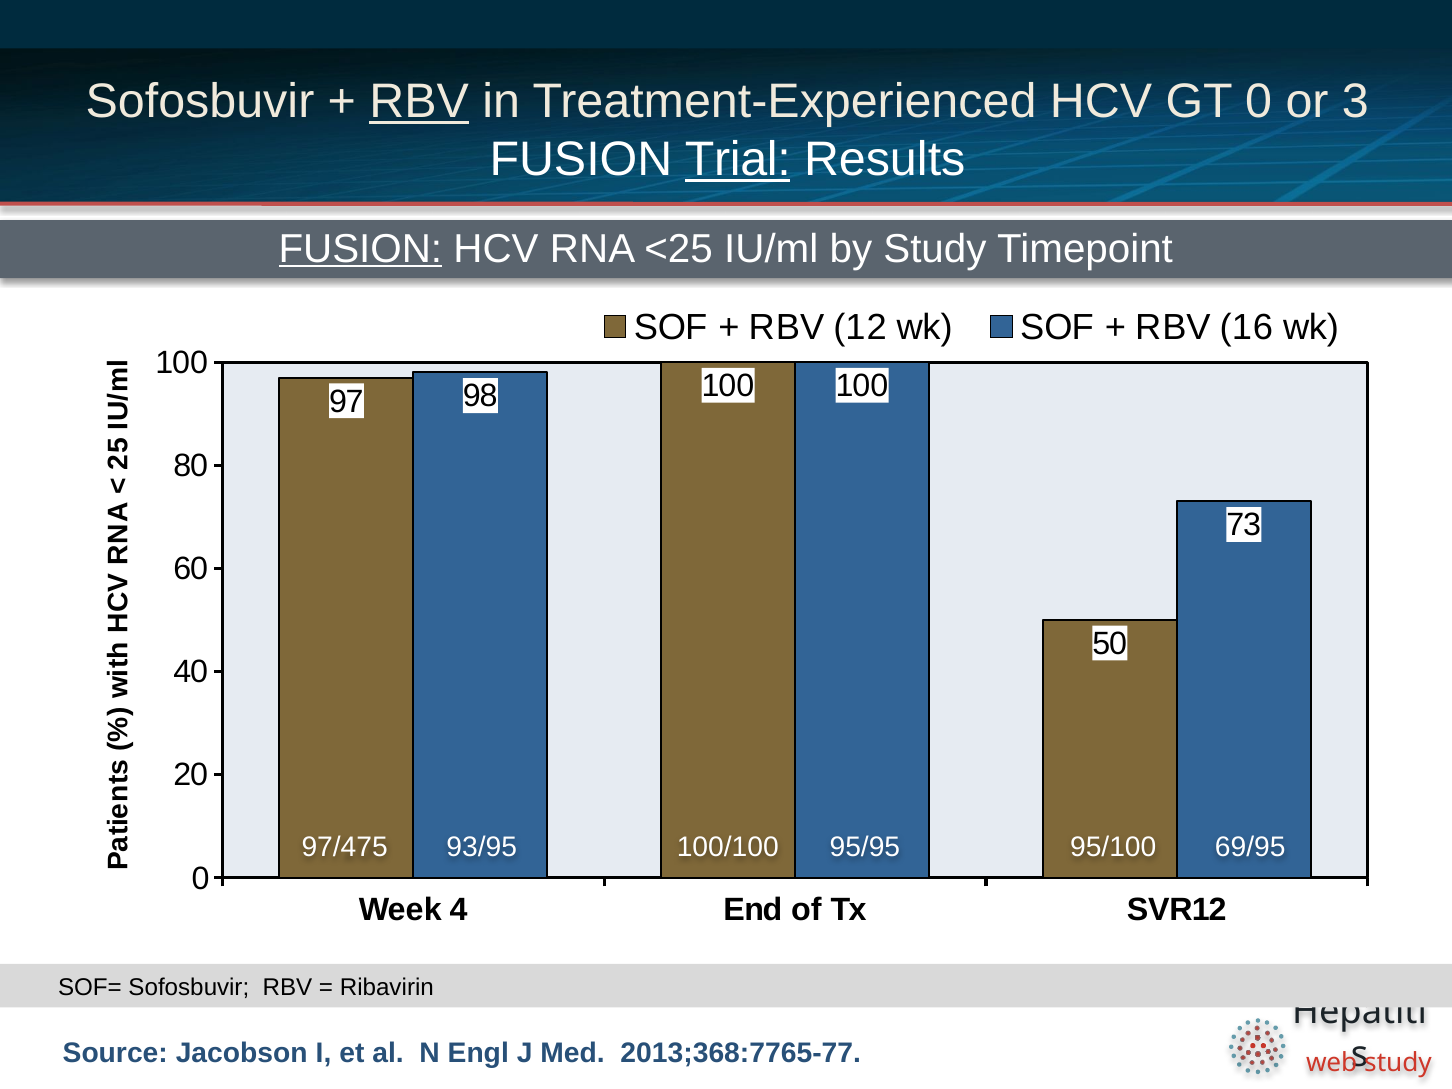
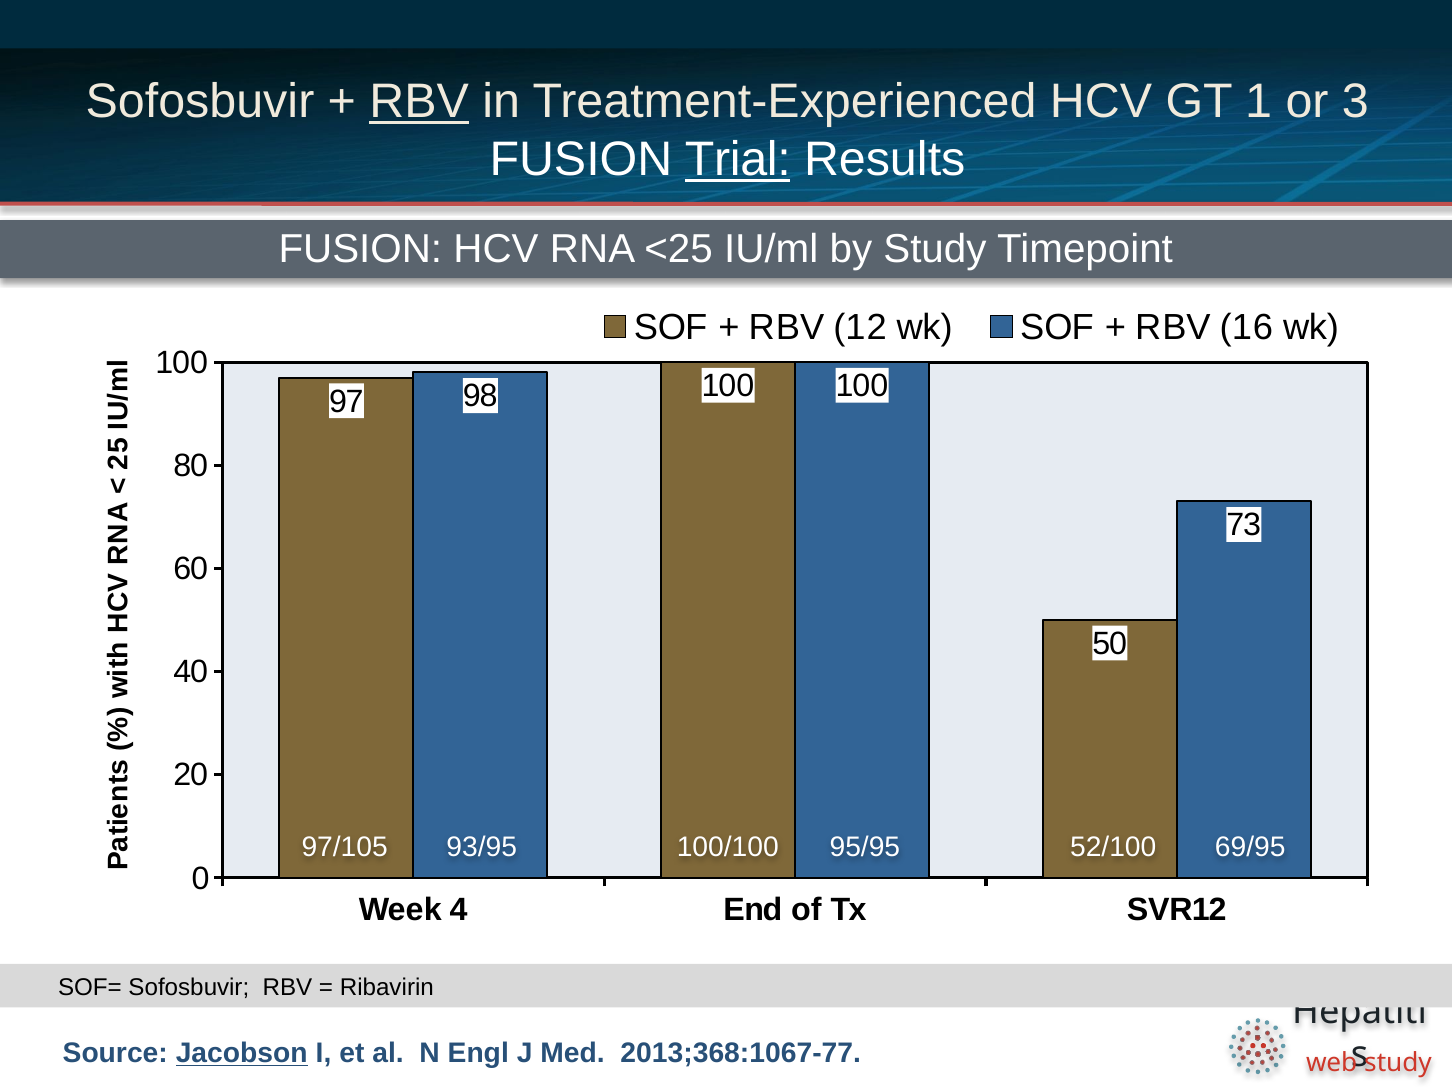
GT 0: 0 -> 1 (1259, 101)
FUSION underline: present -> none (360, 249)
97/475: 97/475 -> 97/105 (345, 847)
95/100: 95/100 -> 52/100 (1113, 847)
Jacobson underline: none -> present (242, 1053)
2013;368:7765-77: 2013;368:7765-77 -> 2013;368:1067-77 (741, 1053)
